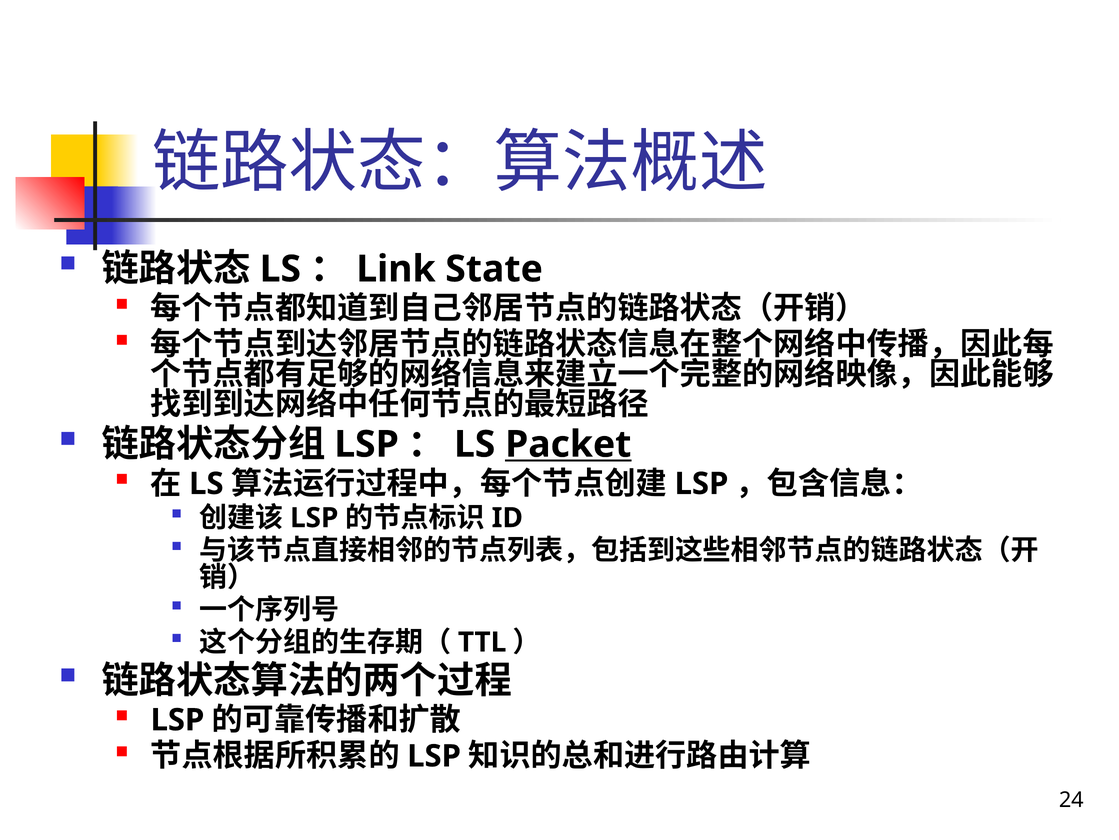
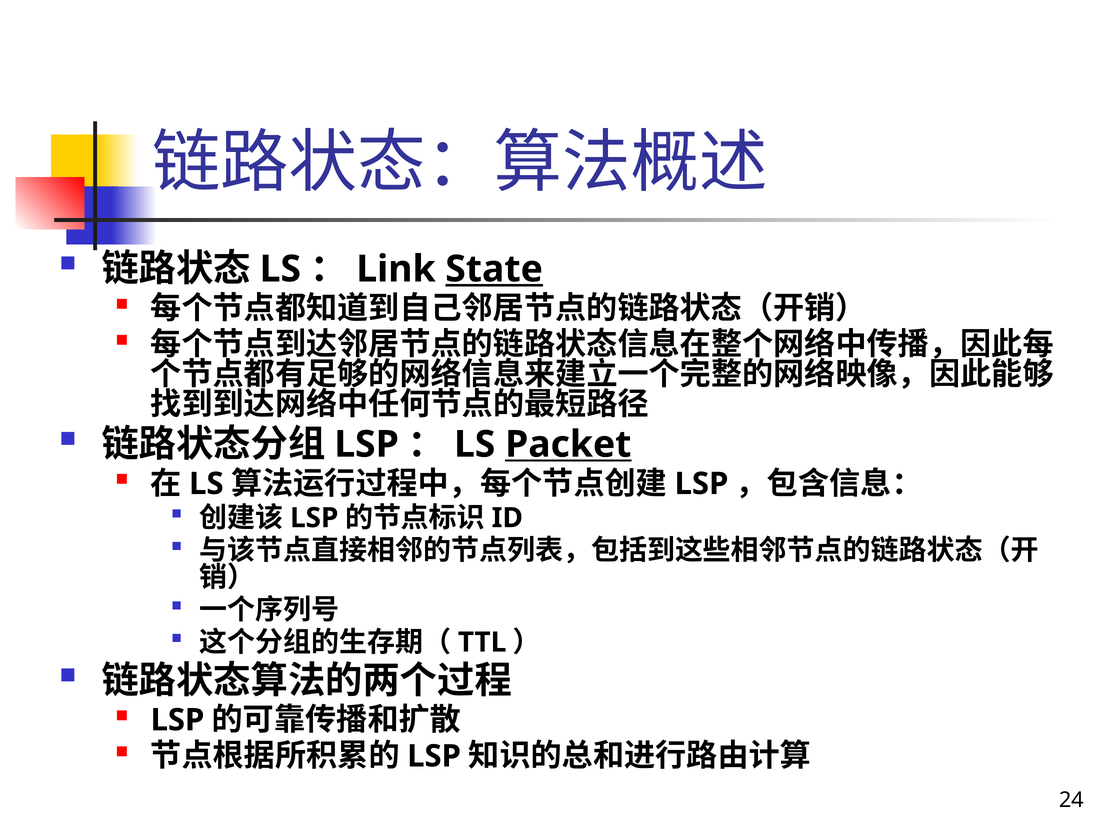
State underline: none -> present (494, 269)
